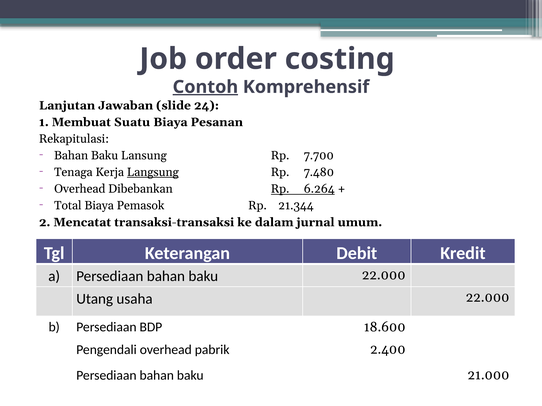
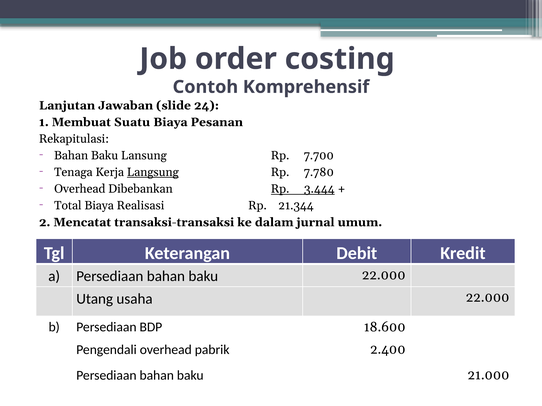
Contoh underline: present -> none (205, 87)
7.480: 7.480 -> 7.780 (319, 172)
6.264: 6.264 -> 3.444 (319, 189)
Pemasok: Pemasok -> Realisasi (141, 206)
